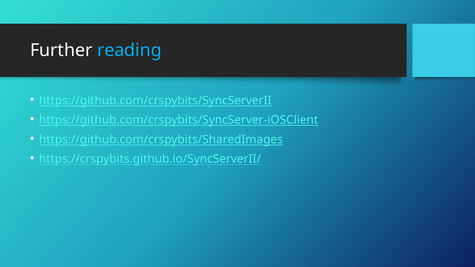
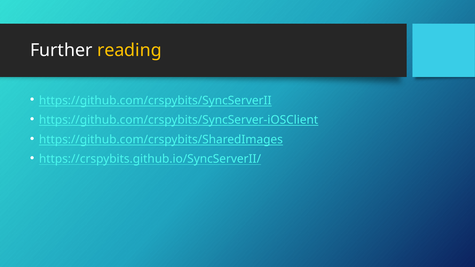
reading colour: light blue -> yellow (129, 50)
